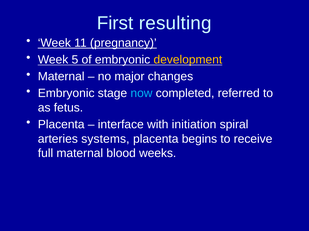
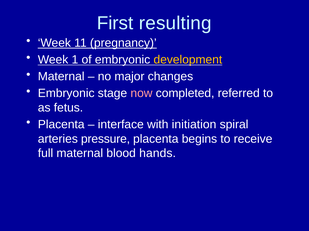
5: 5 -> 1 (75, 60)
now colour: light blue -> pink (141, 94)
systems: systems -> pressure (106, 139)
weeks: weeks -> hands (158, 154)
